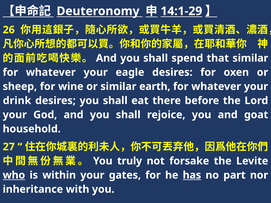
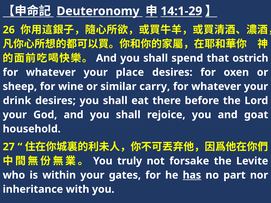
that similar: similar -> ostrich (250, 58)
eagle: eagle -> place (130, 72)
earth: earth -> carry (155, 87)
who underline: present -> none (14, 175)
